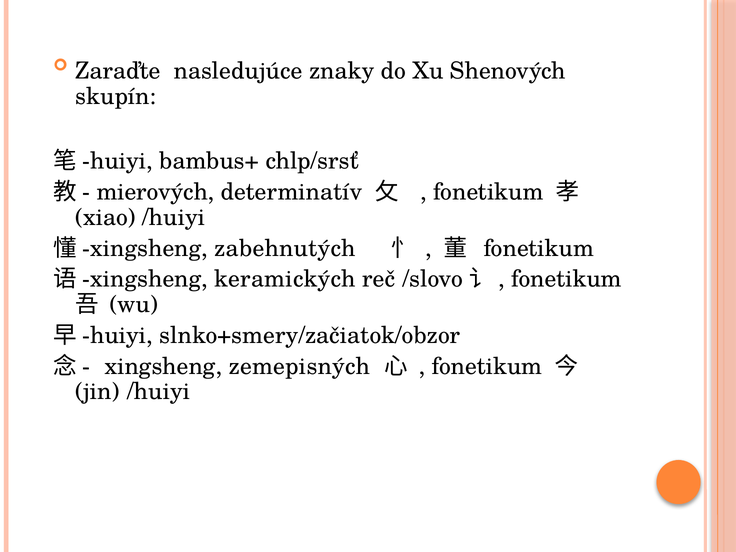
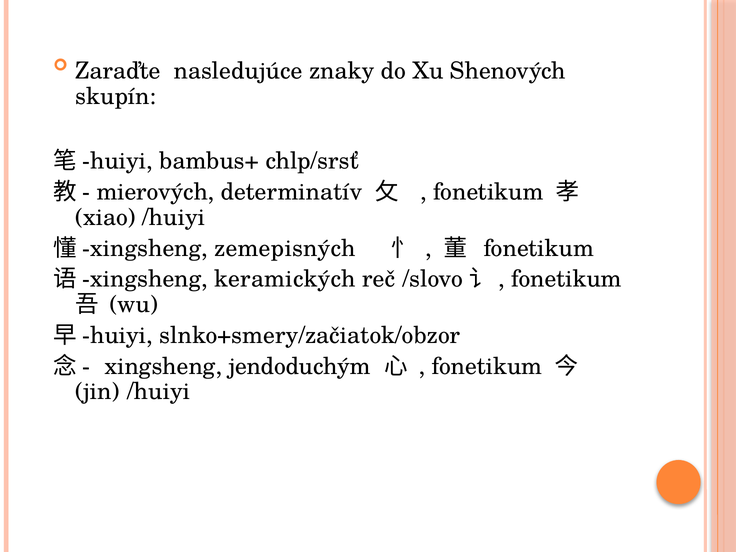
zabehnutých: zabehnutých -> zemepisných (285, 248)
zemepisných: zemepisných -> jendoduchým (300, 366)
